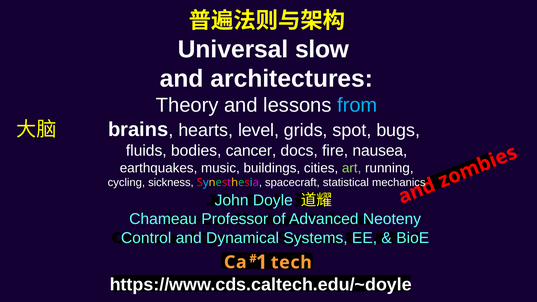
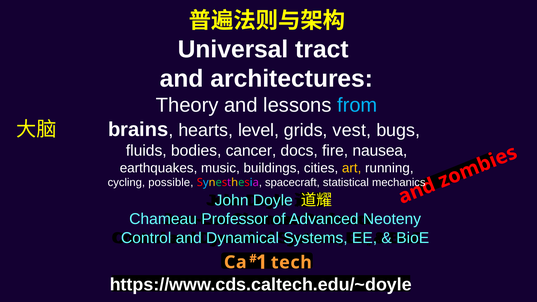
slow: slow -> tract (322, 49)
spot: spot -> vest (352, 130)
art colour: light green -> yellow (352, 168)
sickness: sickness -> possible (171, 183)
